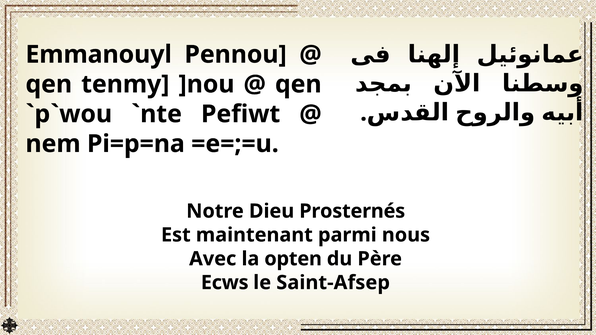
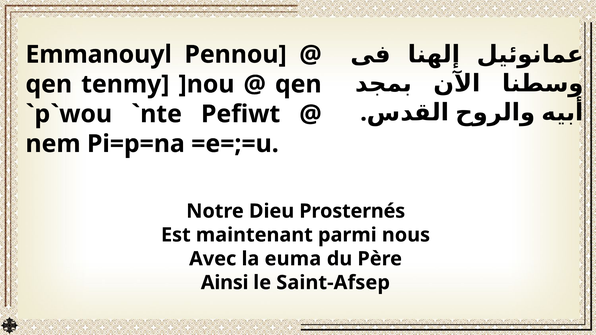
opten: opten -> euma (293, 259)
Ecws: Ecws -> Ainsi (225, 283)
